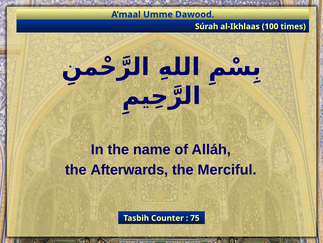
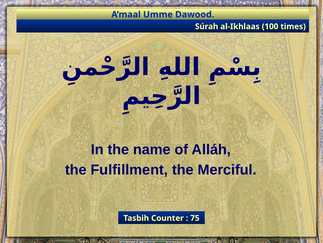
Afterwards: Afterwards -> Fulfillment (129, 169)
